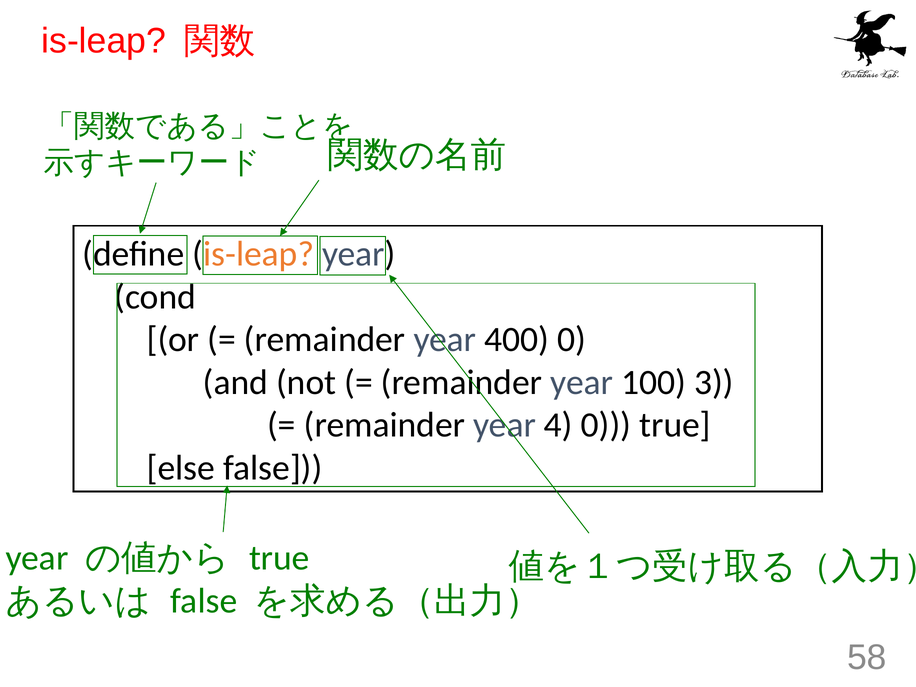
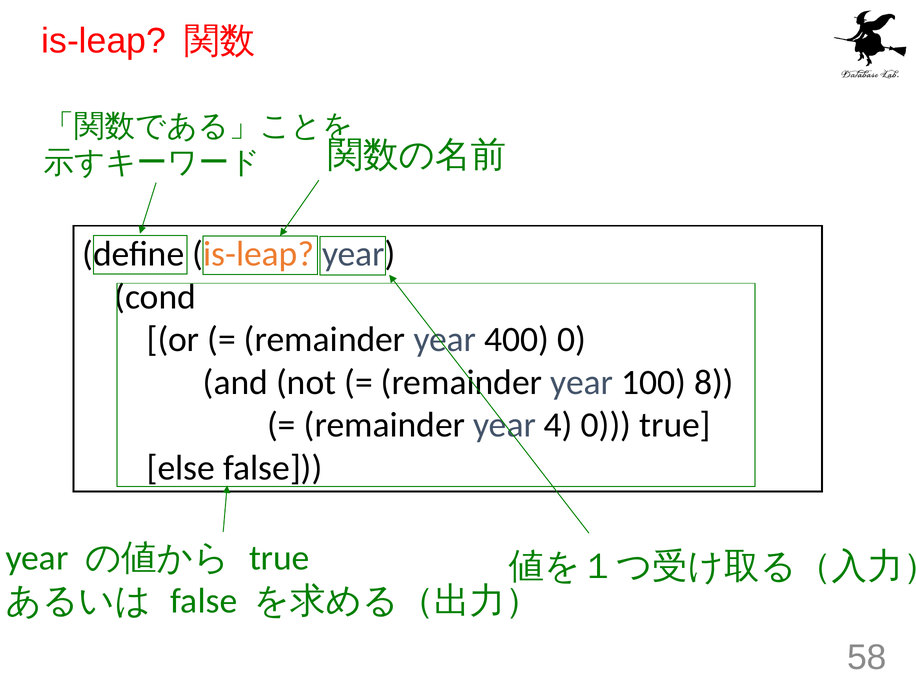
3: 3 -> 8 (714, 382)
